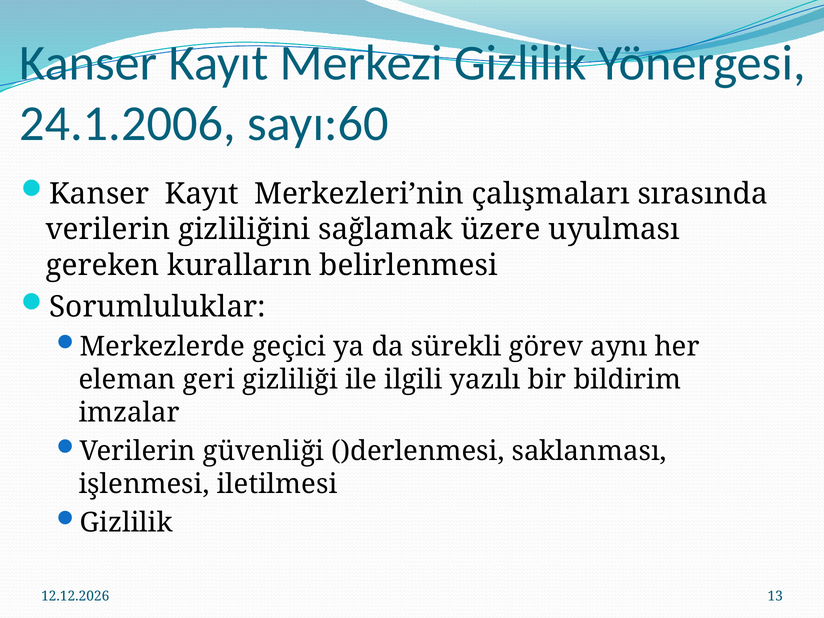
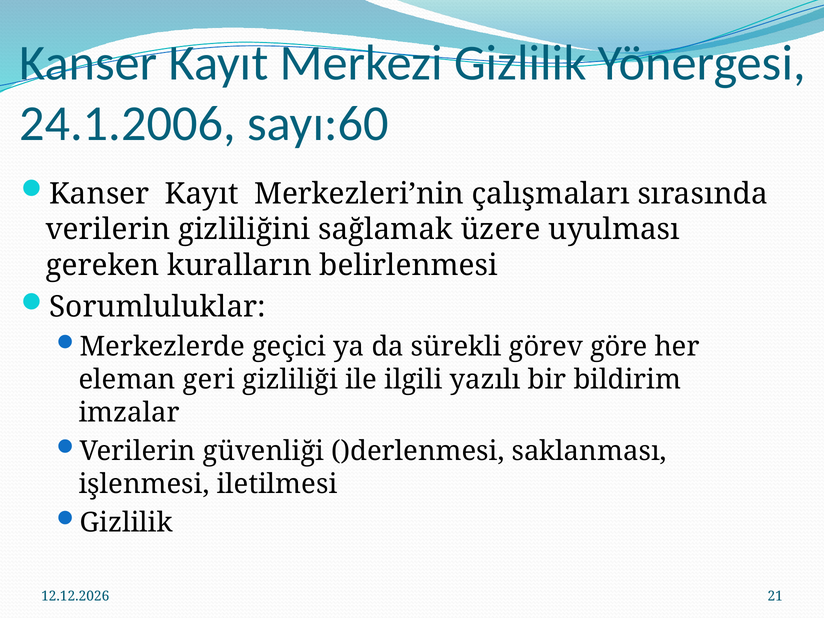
aynı: aynı -> göre (619, 347)
13: 13 -> 21 (775, 596)
